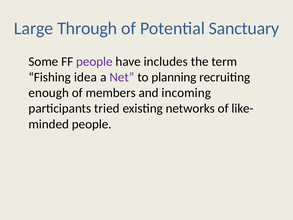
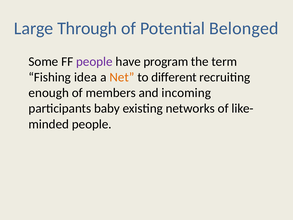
Sanctuary: Sanctuary -> Belonged (244, 28)
includes: includes -> program (166, 61)
Net colour: purple -> orange (122, 77)
planning: planning -> different (174, 77)
tried: tried -> baby (107, 108)
